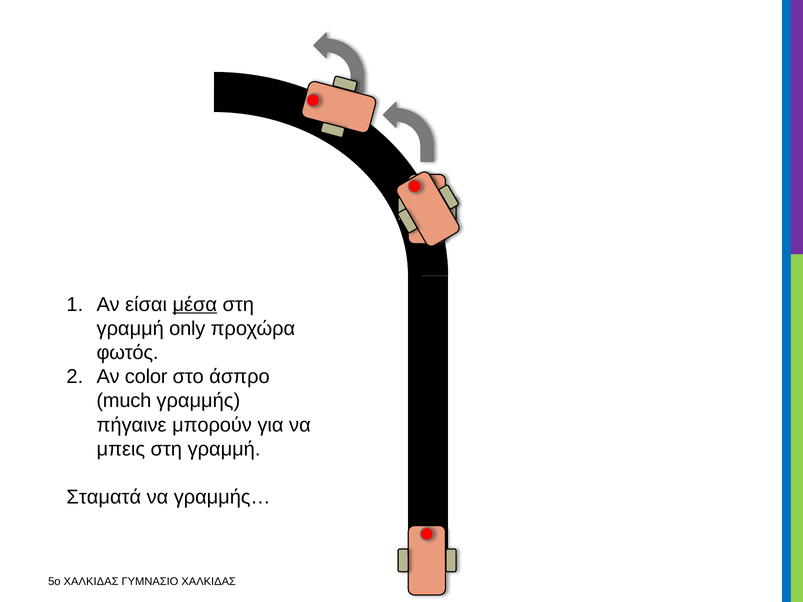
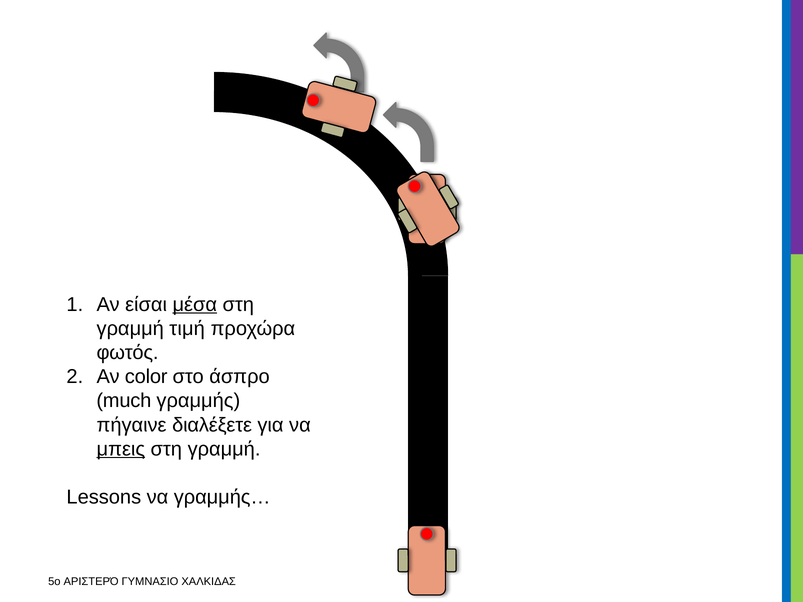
only: only -> τιμή (187, 329)
μπορούν: μπορούν -> διαλέξετε (212, 425)
μπεις underline: none -> present (121, 449)
Σταματά: Σταματά -> Lessons (104, 497)
5ο ΧΑΛΚΙΔΑΣ: ΧΑΛΚΙΔΑΣ -> ΑΡΙΣΤΕΡΌ (91, 582)
